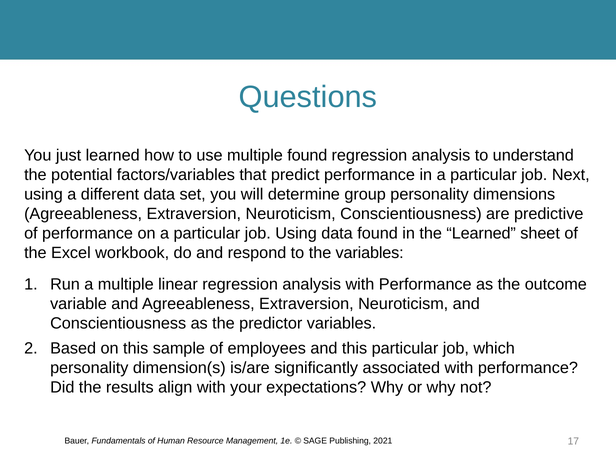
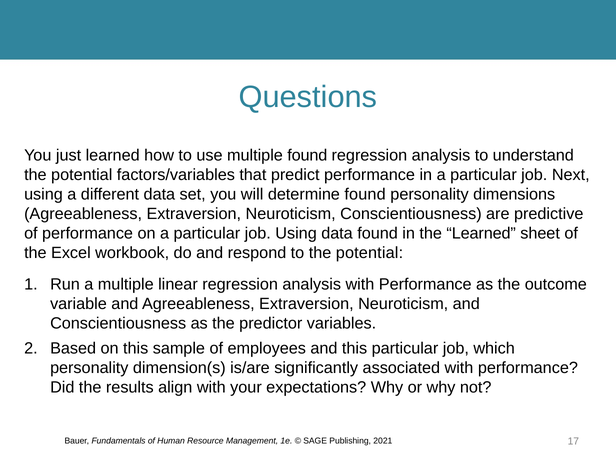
determine group: group -> found (365, 195)
to the variables: variables -> potential (369, 253)
